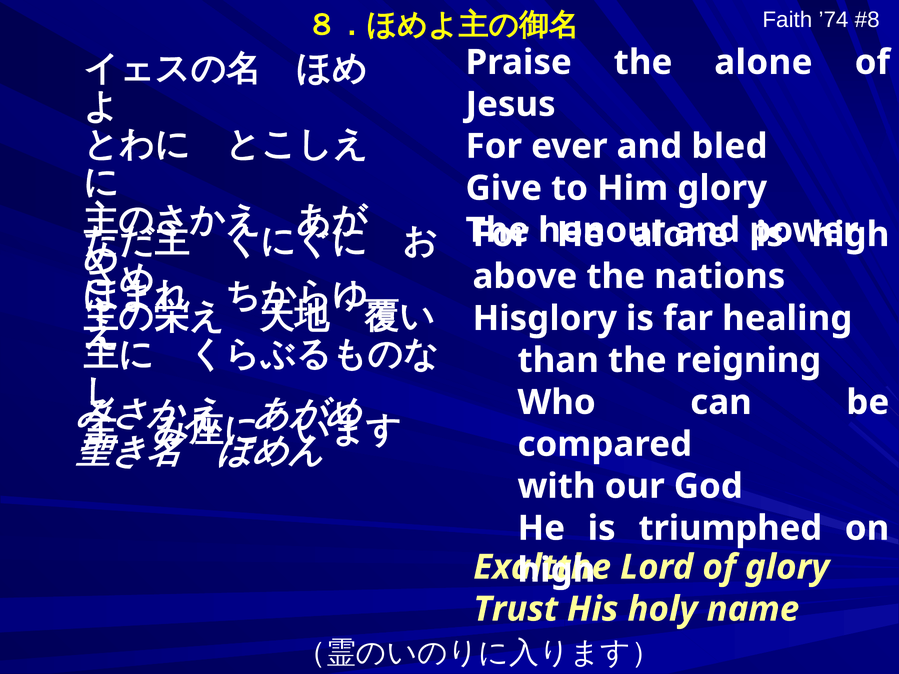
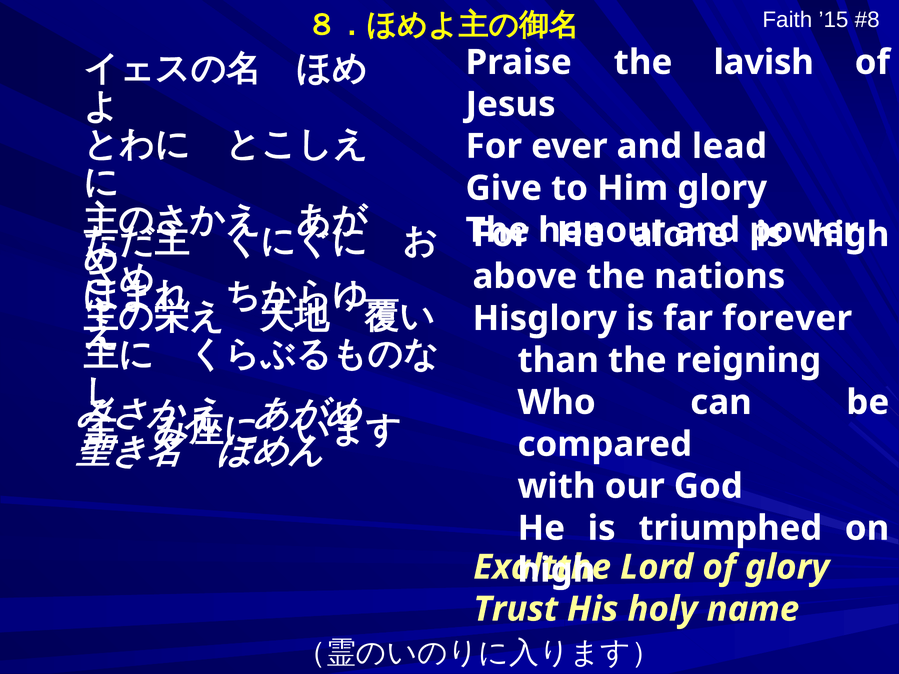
’74: ’74 -> ’15 (834, 20)
the alone: alone -> lavish (764, 62)
bled: bled -> lead (729, 146)
healing: healing -> forever (787, 319)
